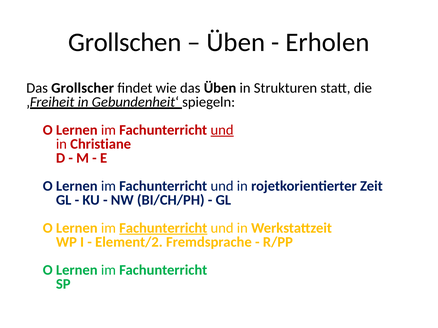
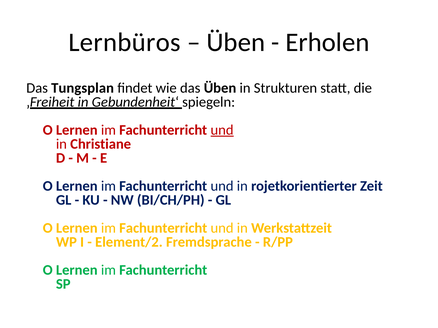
Grollschen: Grollschen -> Lernbüros (124, 42)
Grollscher: Grollscher -> Tungsplan (83, 88)
Fachunterricht underline: present -> none (163, 228)
